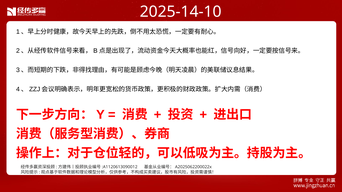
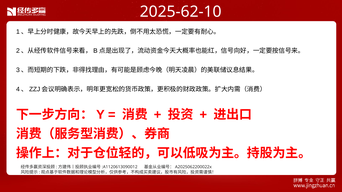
2025-14-10: 2025-14-10 -> 2025-62-10 (181, 12)
